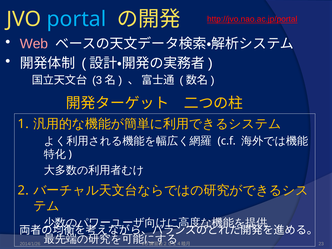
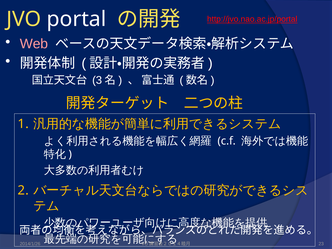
portal colour: light blue -> white (76, 19)
